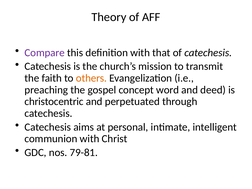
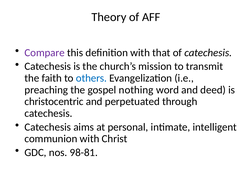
others colour: orange -> blue (91, 78)
concept: concept -> nothing (136, 90)
79-81: 79-81 -> 98-81 (84, 152)
